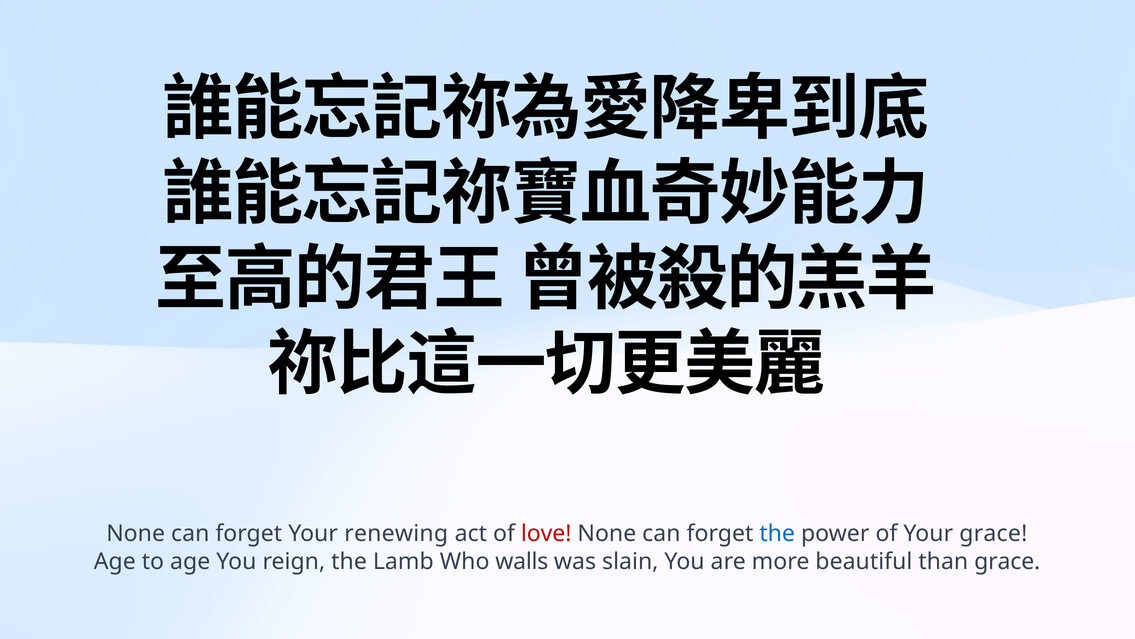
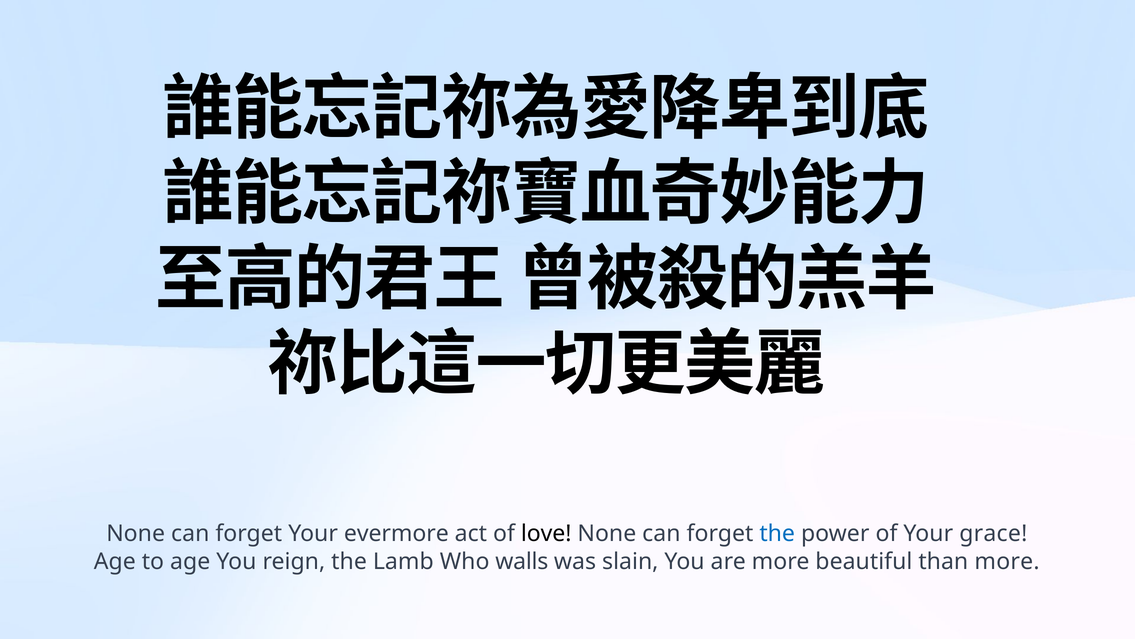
renewing: renewing -> evermore (396, 533)
love colour: red -> black (546, 533)
than grace: grace -> more (1007, 561)
